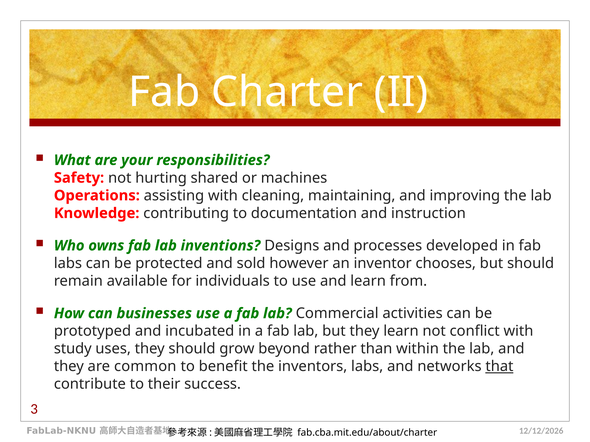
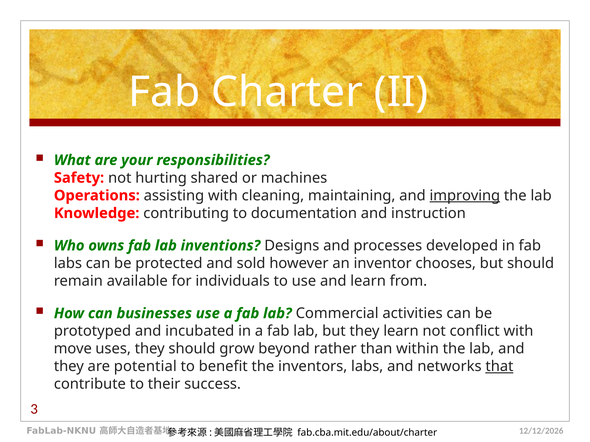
improving underline: none -> present (465, 196)
study: study -> move (73, 349)
common: common -> potential (145, 367)
